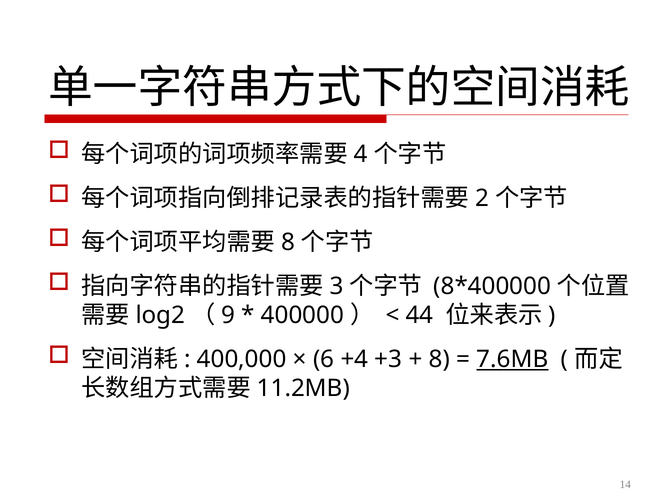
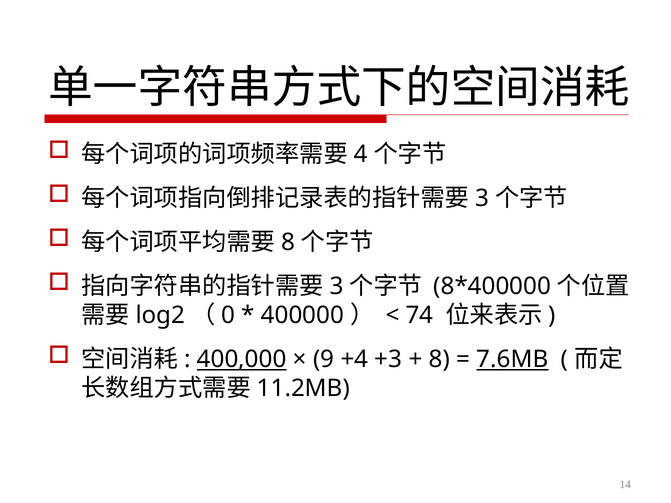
2: 2 -> 3 (482, 198)
9: 9 -> 0 (228, 315)
44: 44 -> 74 (419, 315)
400,000 underline: none -> present (242, 359)
6: 6 -> 9 (324, 359)
